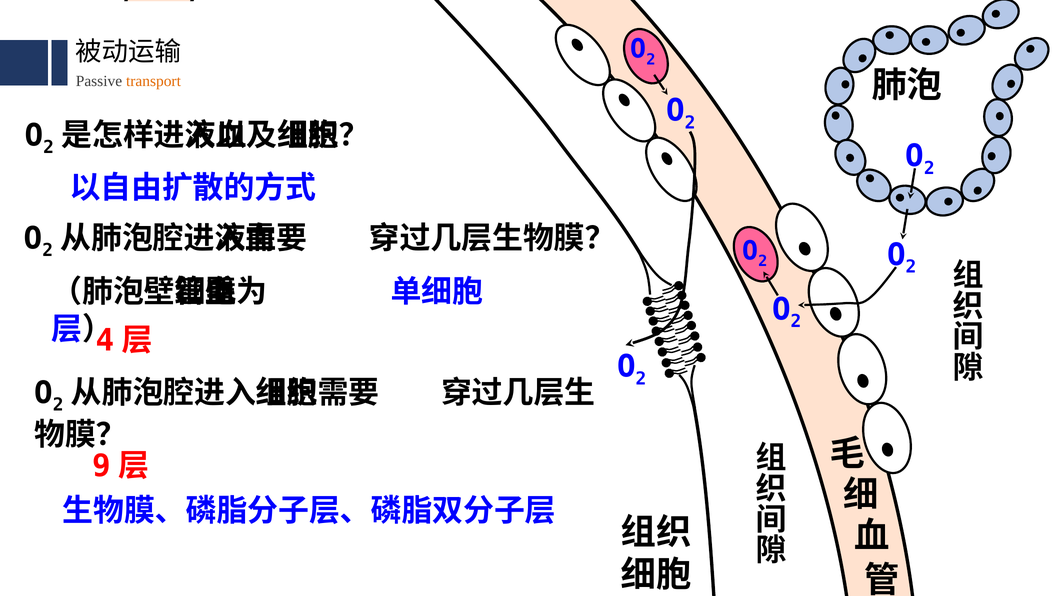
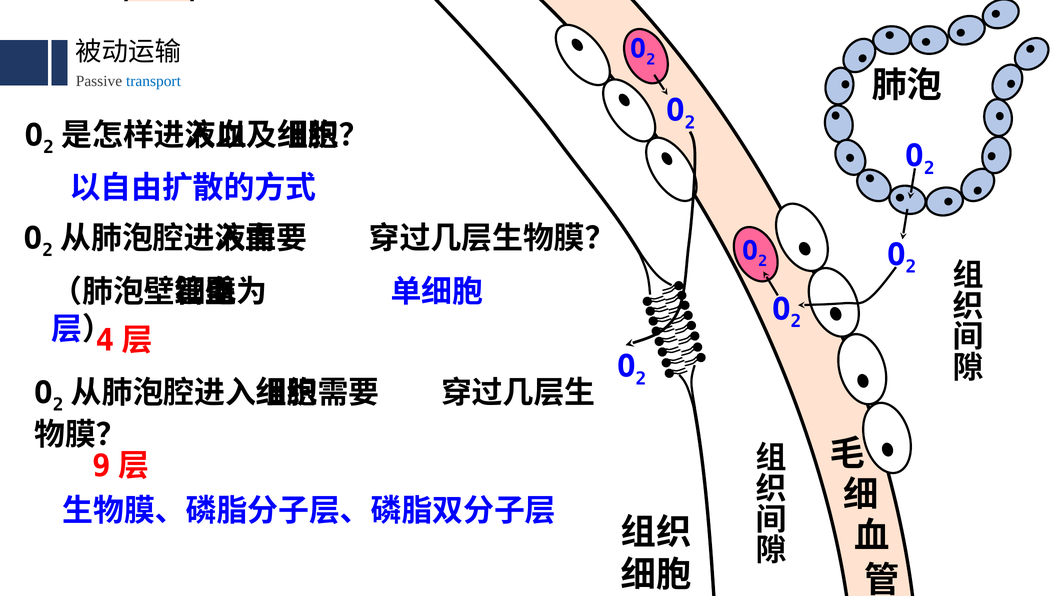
transport colour: orange -> blue (153, 81)
